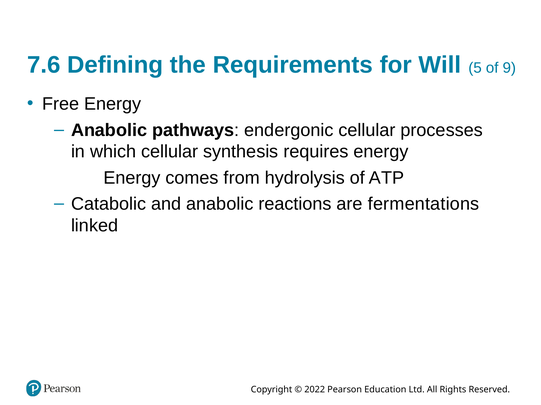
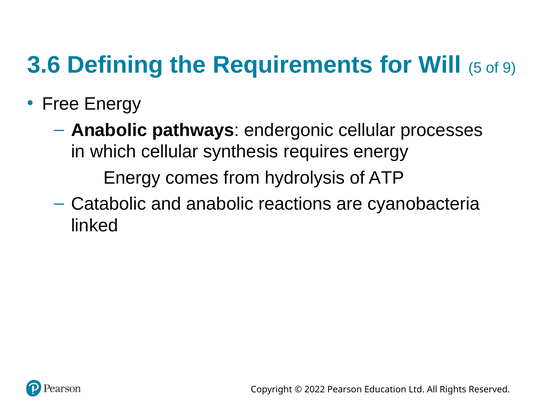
7.6: 7.6 -> 3.6 (44, 65)
fermentations: fermentations -> cyanobacteria (424, 204)
